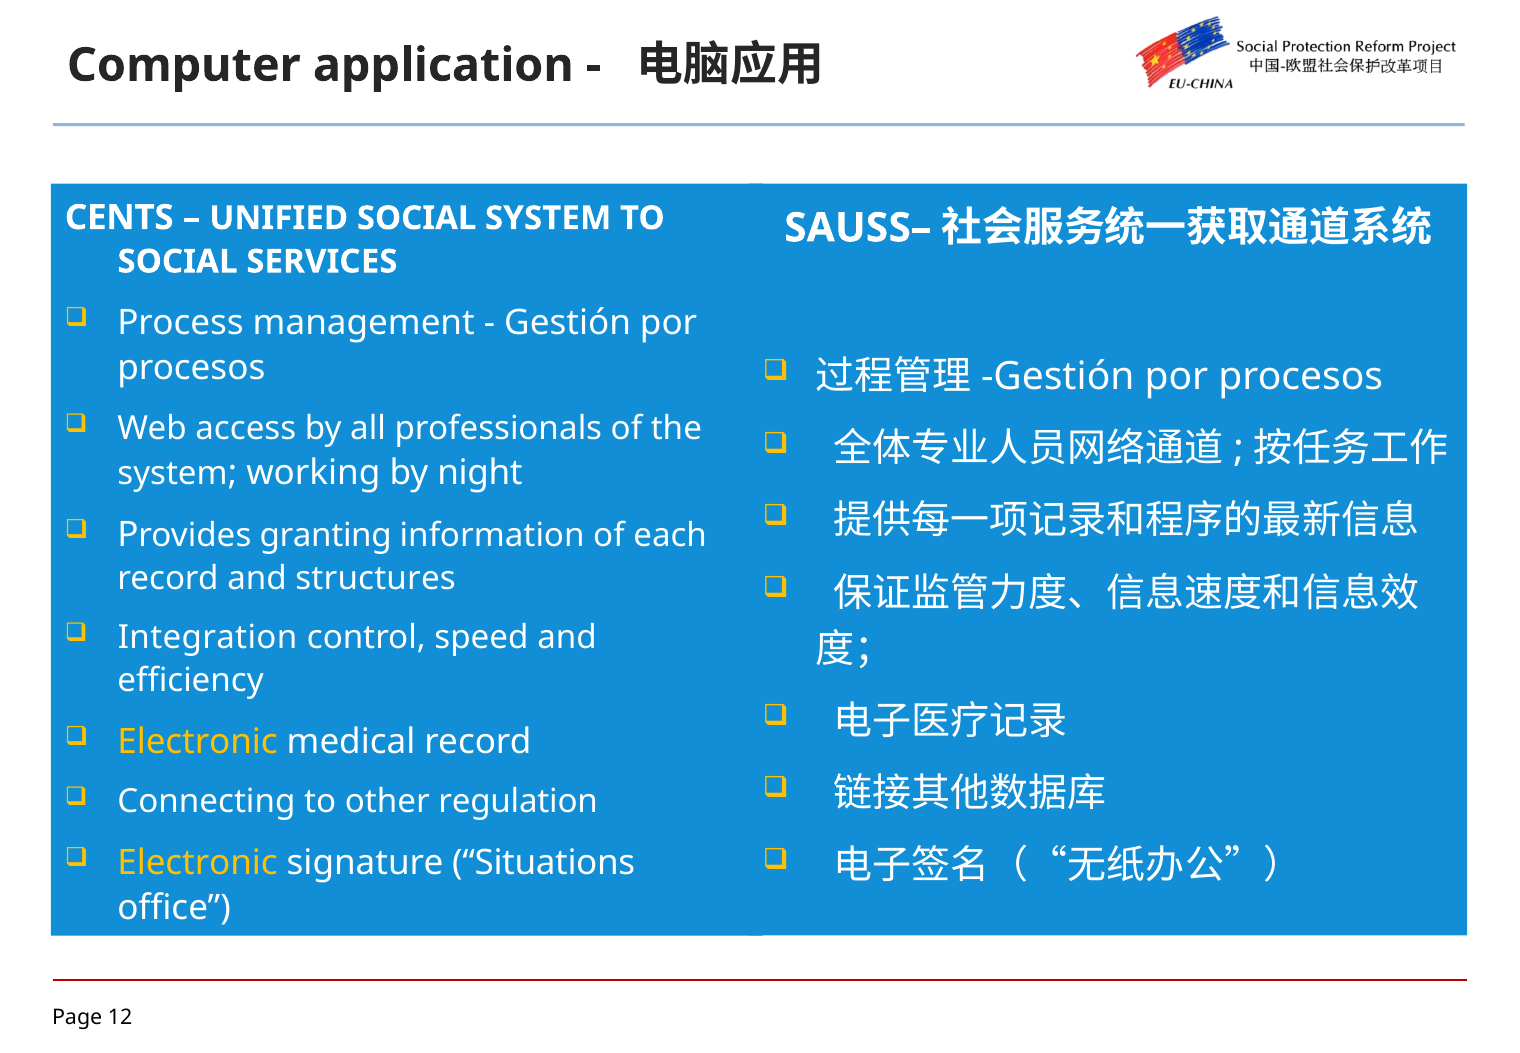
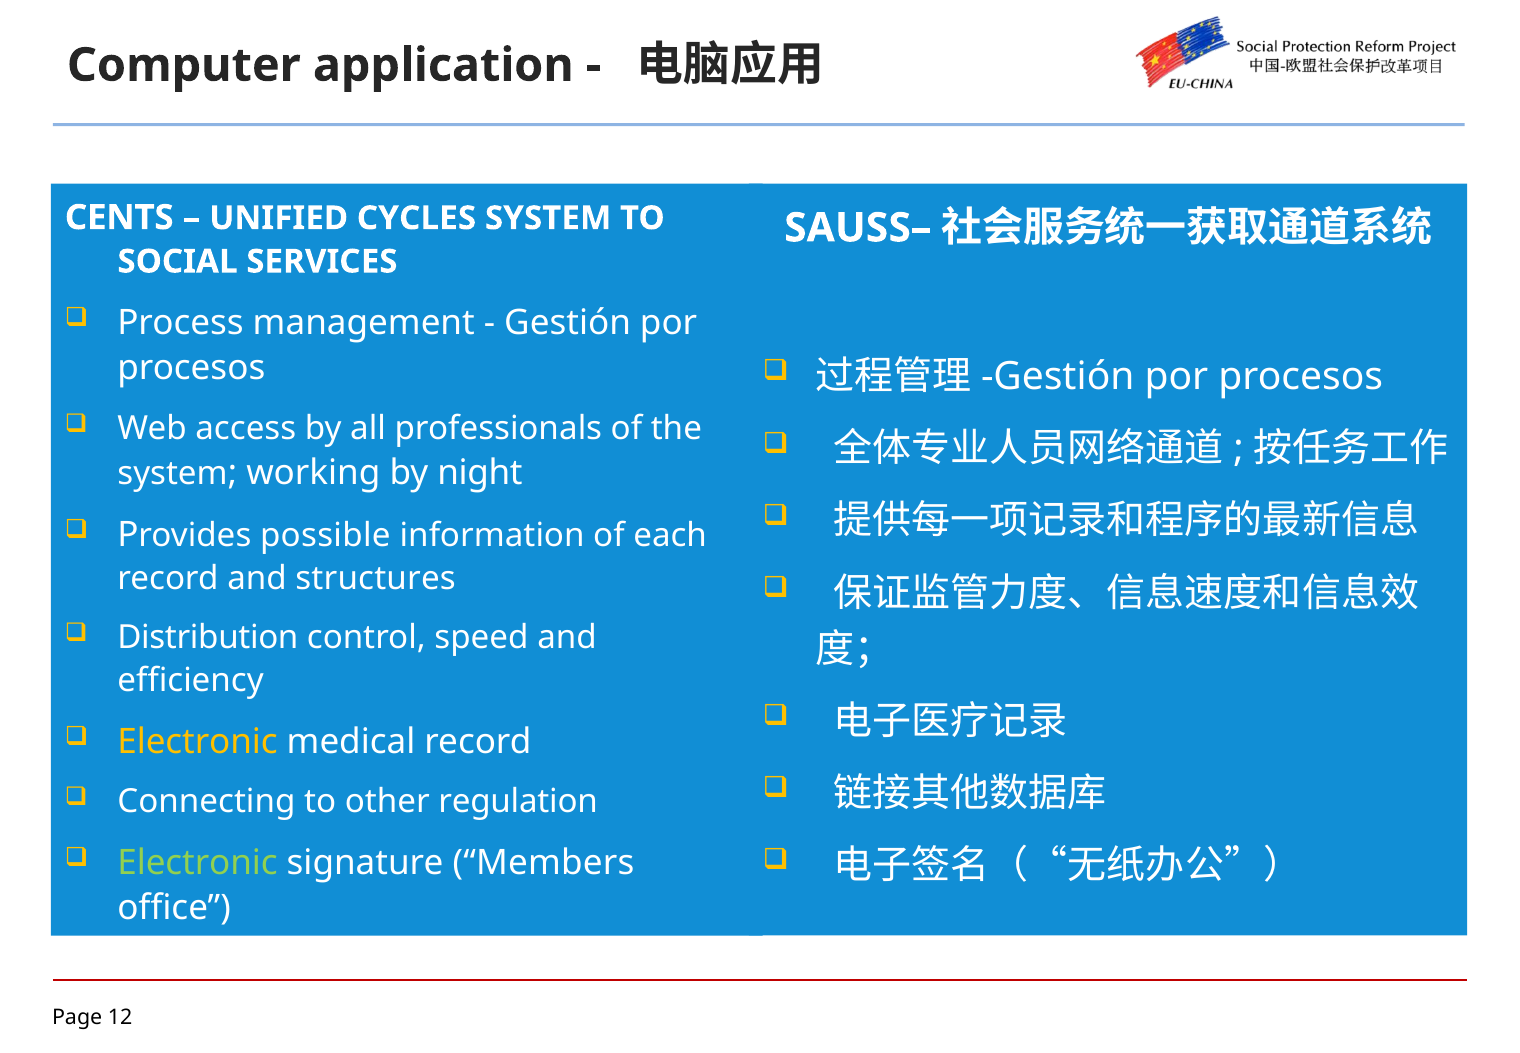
UNIFIED SOCIAL: SOCIAL -> CYCLES (416, 218)
granting: granting -> possible (325, 535)
Integration: Integration -> Distribution (208, 637)
Electronic colour: yellow -> light green (198, 862)
Situations: Situations -> Members (543, 862)
